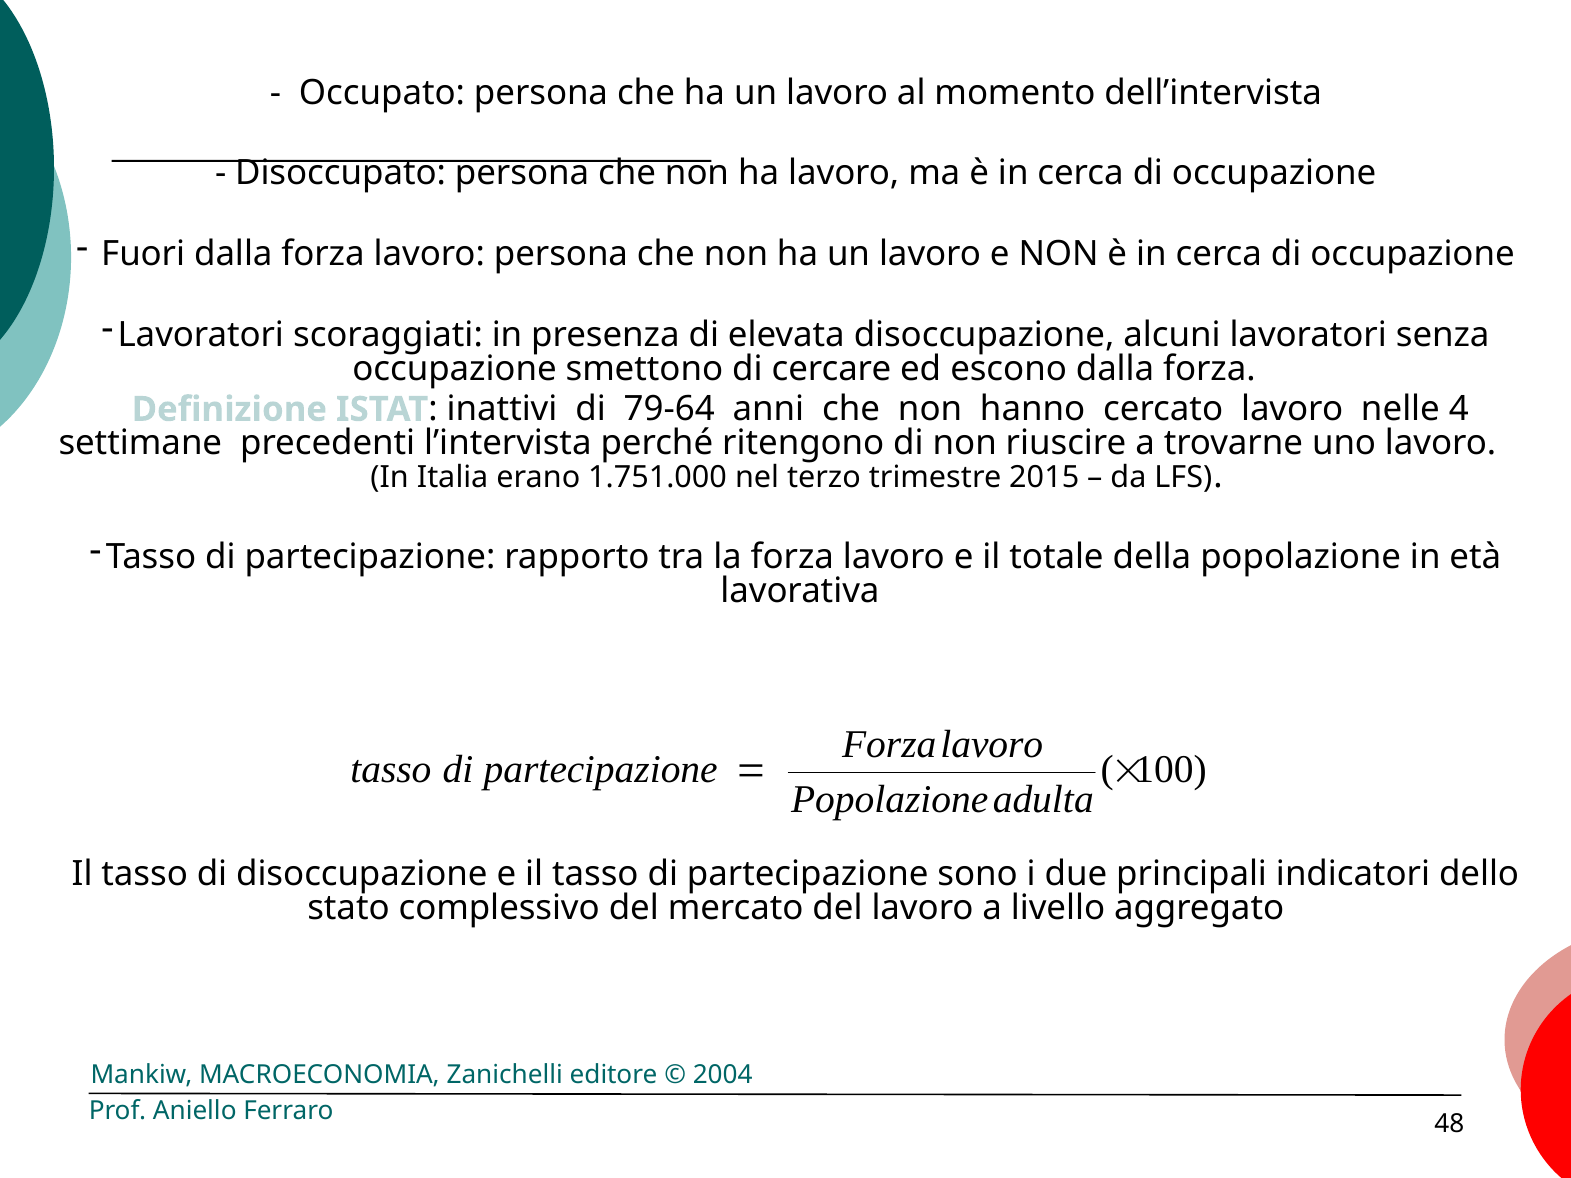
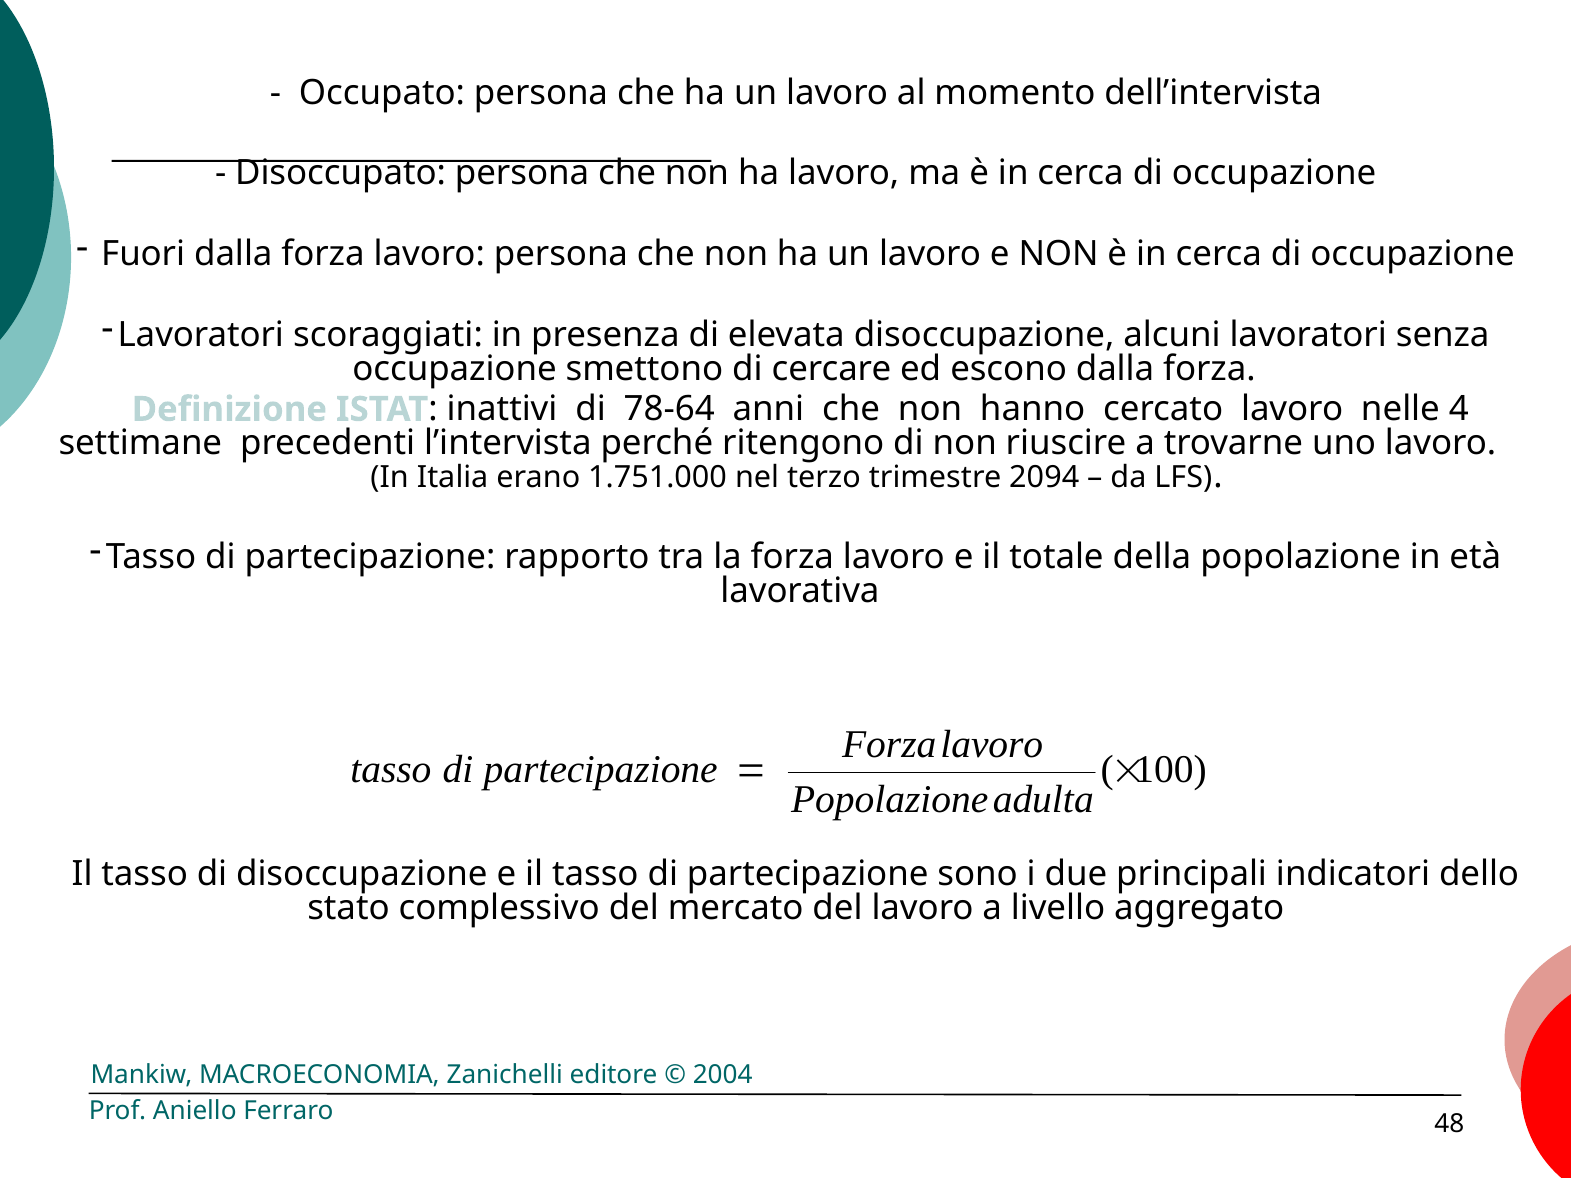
79-64: 79-64 -> 78-64 (669, 409)
2015: 2015 -> 2094 (1044, 478)
